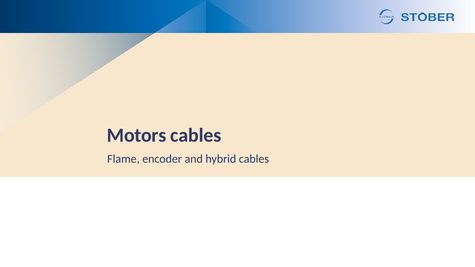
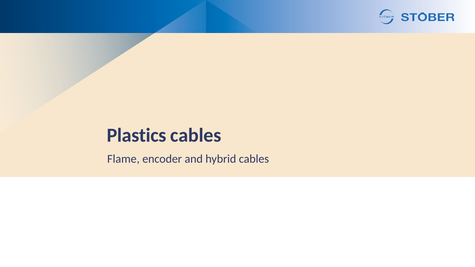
Motors: Motors -> Plastics (137, 135)
